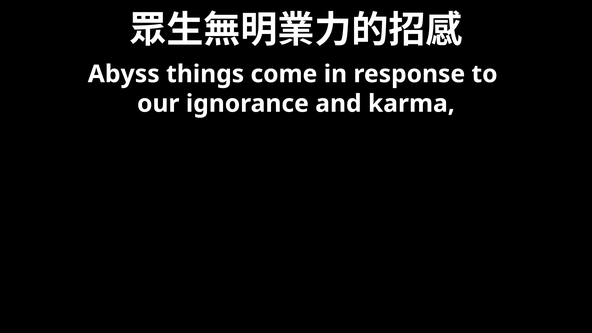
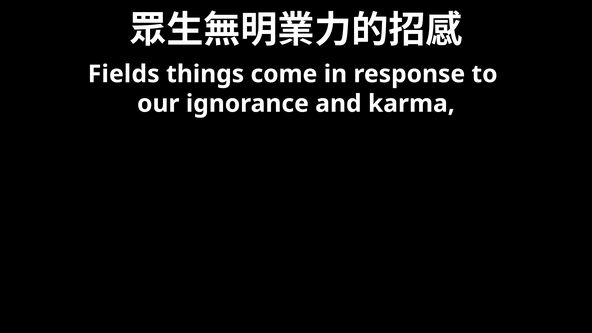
Abyss: Abyss -> Fields (124, 74)
